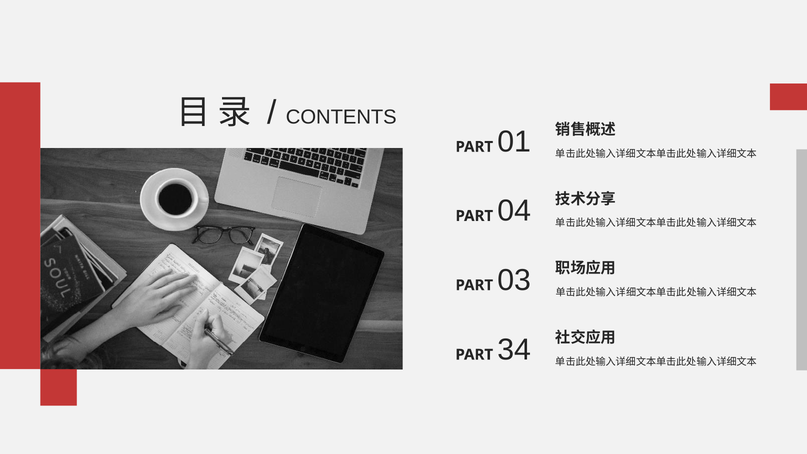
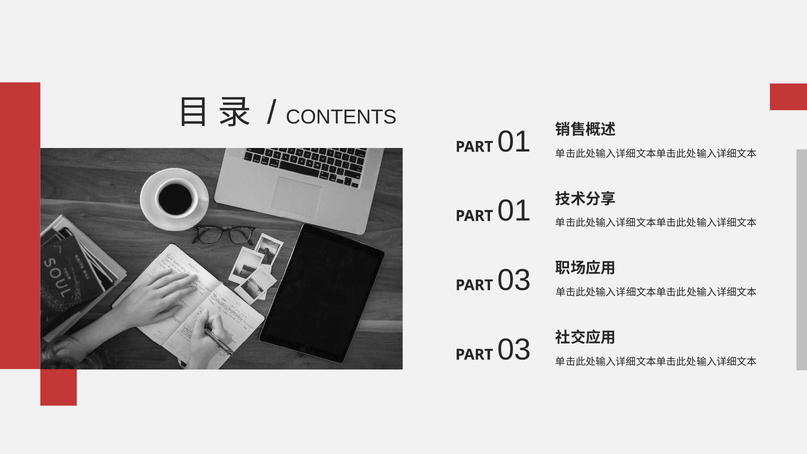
04: 04 -> 01 (514, 211)
34: 34 -> 03 (514, 350)
